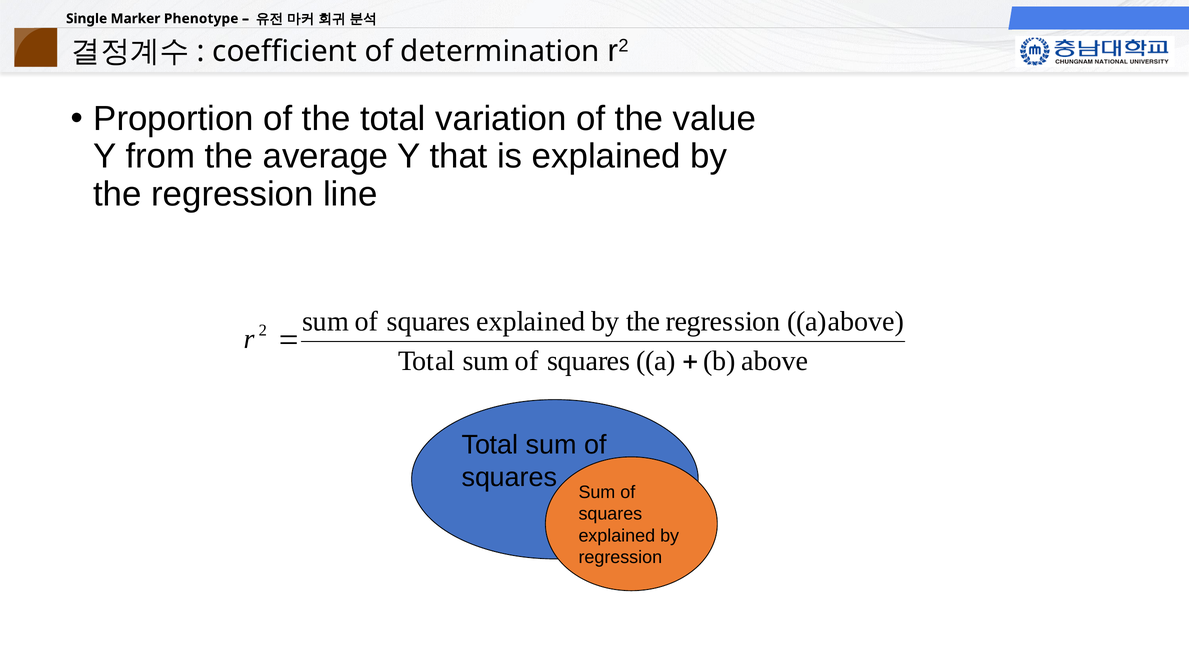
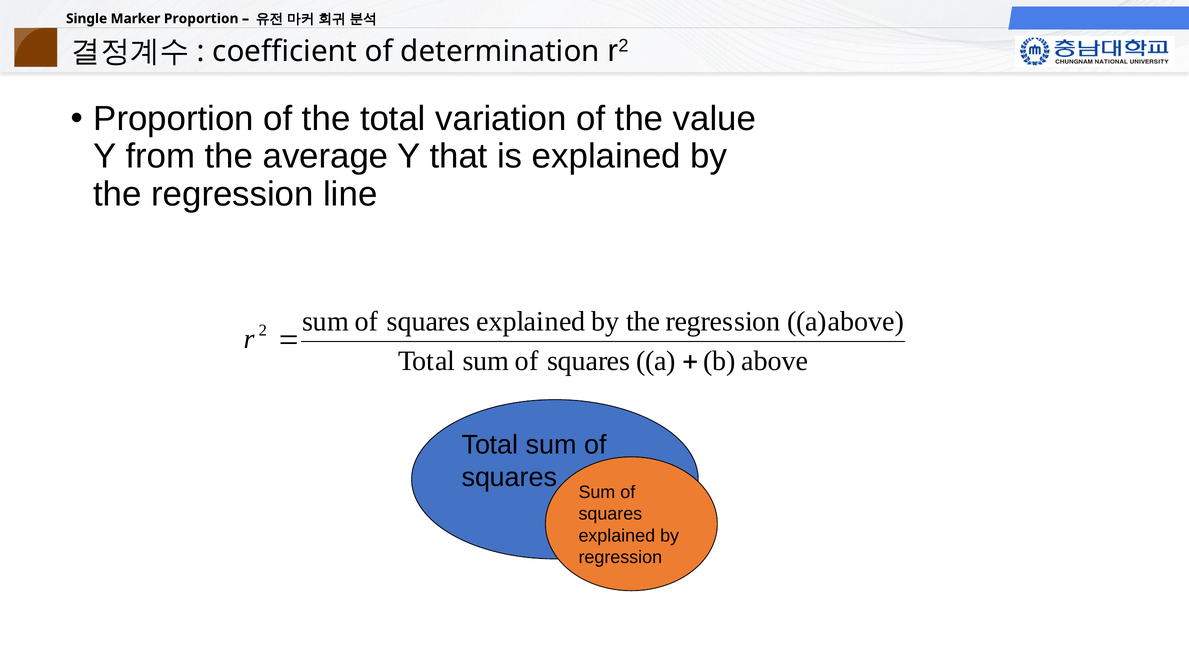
Phenotype: Phenotype -> Proportion (201, 19)
